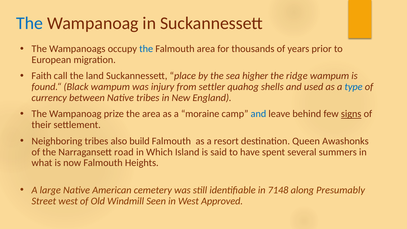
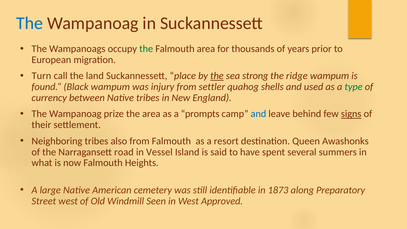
the colour: blue -> green (146, 49)
Faith: Faith -> Turn (41, 76)
the underline: none -> present (217, 76)
higher: higher -> strong (255, 76)
type colour: blue -> green (354, 87)
moraine: moraine -> prompts (200, 114)
also build: build -> from (139, 141)
Which: Which -> Vessel (159, 152)
7148: 7148 -> 1873 (278, 190)
Presumably: Presumably -> Preparatory (341, 190)
